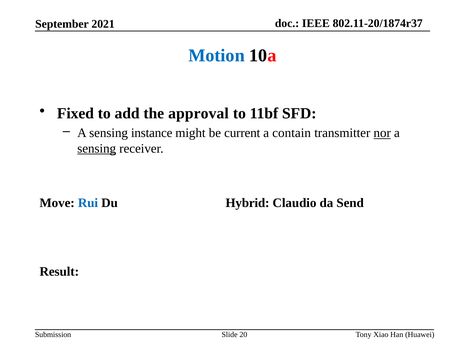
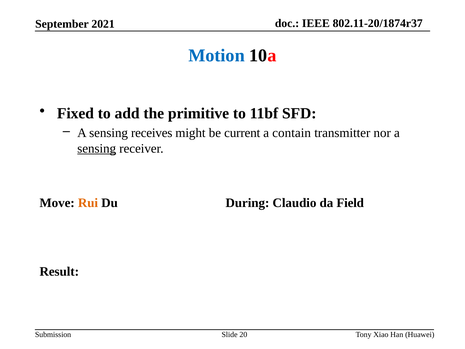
approval: approval -> primitive (199, 113)
instance: instance -> receives (152, 133)
nor underline: present -> none (382, 133)
Rui colour: blue -> orange (88, 203)
Hybrid: Hybrid -> During (247, 203)
Send: Send -> Field (350, 203)
